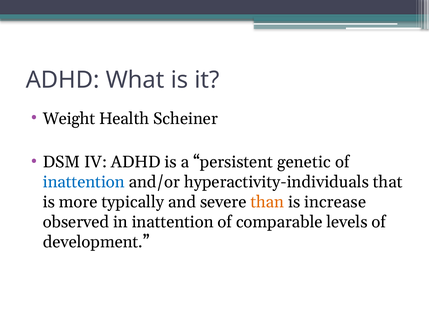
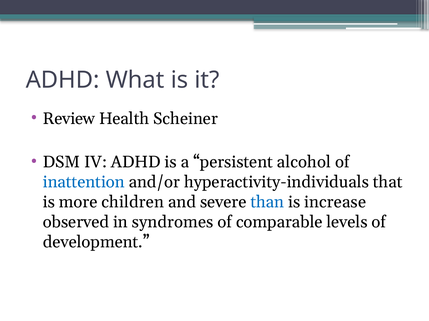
Weight: Weight -> Review (69, 119)
genetic: genetic -> alcohol (304, 162)
typically: typically -> children (133, 203)
than colour: orange -> blue (267, 203)
in inattention: inattention -> syndromes (173, 223)
